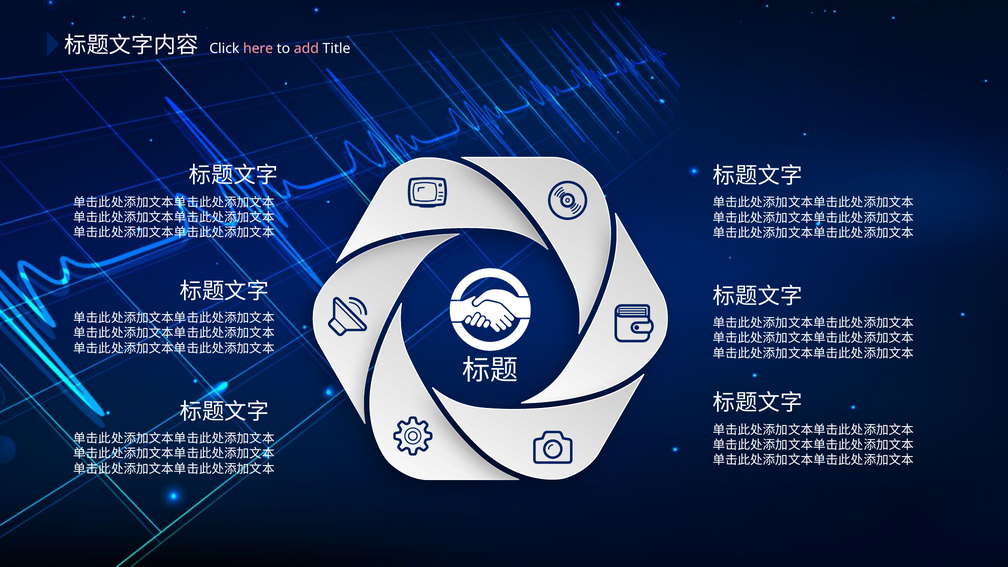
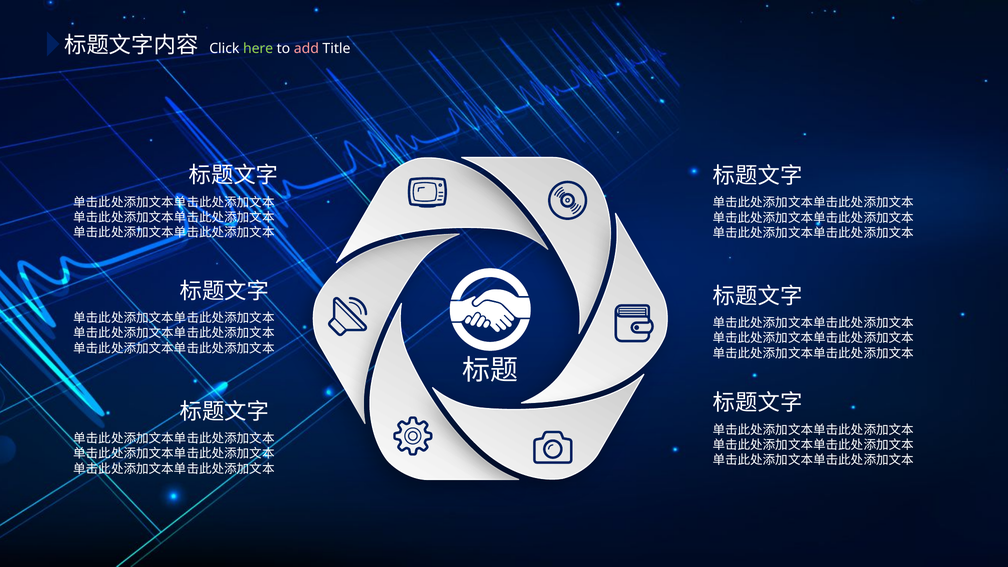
here colour: pink -> light green (258, 49)
